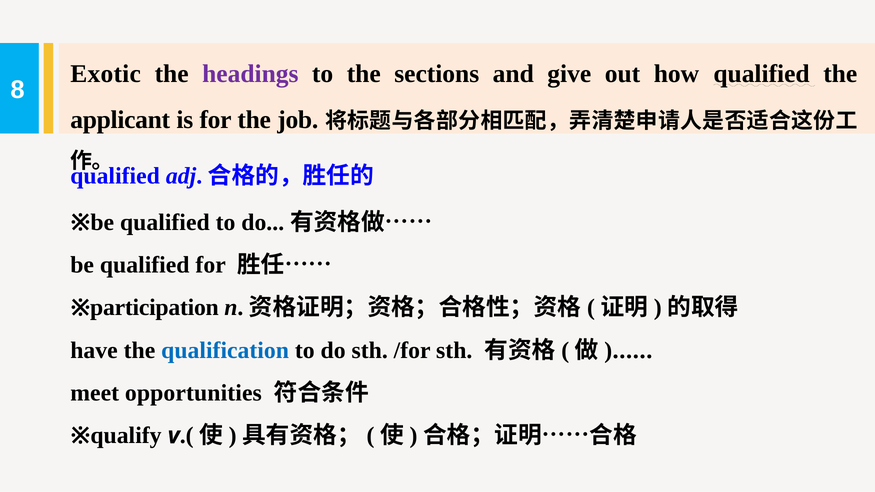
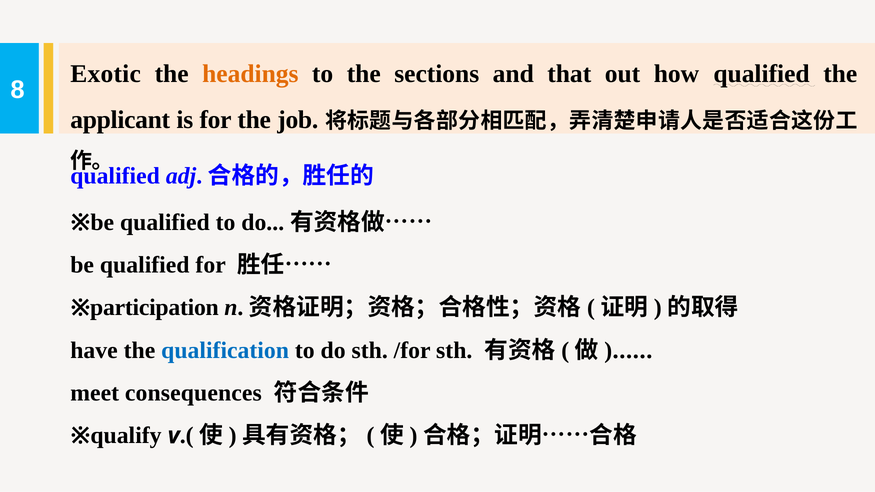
headings colour: purple -> orange (250, 74)
give: give -> that (569, 74)
opportunities: opportunities -> consequences (193, 393)
